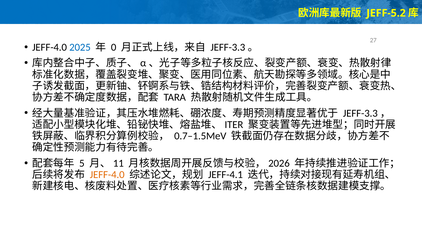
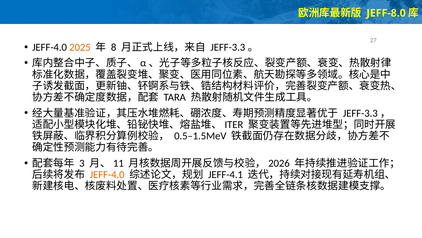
JEFF-5.2: JEFF-5.2 -> JEFF-8.0 (386, 13)
2025 colour: blue -> orange (80, 47)
0: 0 -> 8 (114, 47)
0.7–1.5MeV: 0.7–1.5MeV -> 0.5–1.5MeV (200, 136)
5: 5 -> 3 (82, 163)
